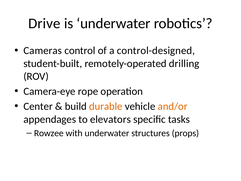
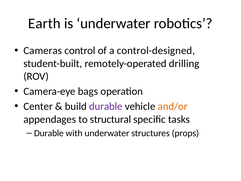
Drive: Drive -> Earth (44, 23)
rope: rope -> bags (88, 91)
durable colour: orange -> purple (106, 106)
elevators: elevators -> structural (111, 119)
Rowzee: Rowzee -> Durable (49, 133)
